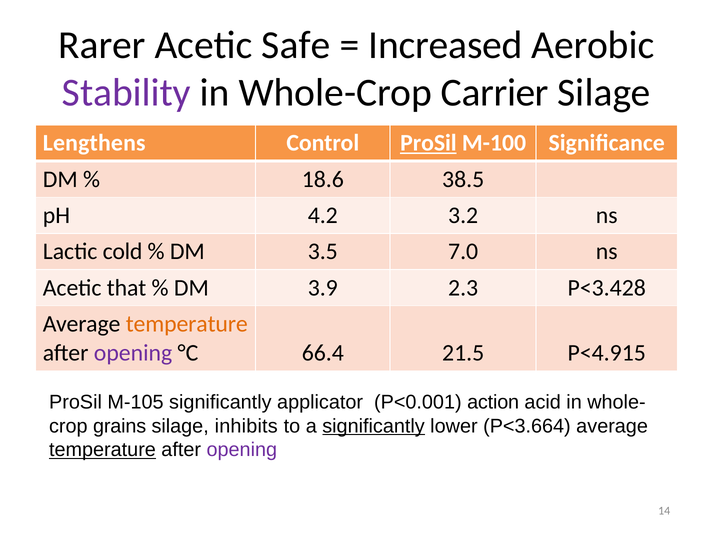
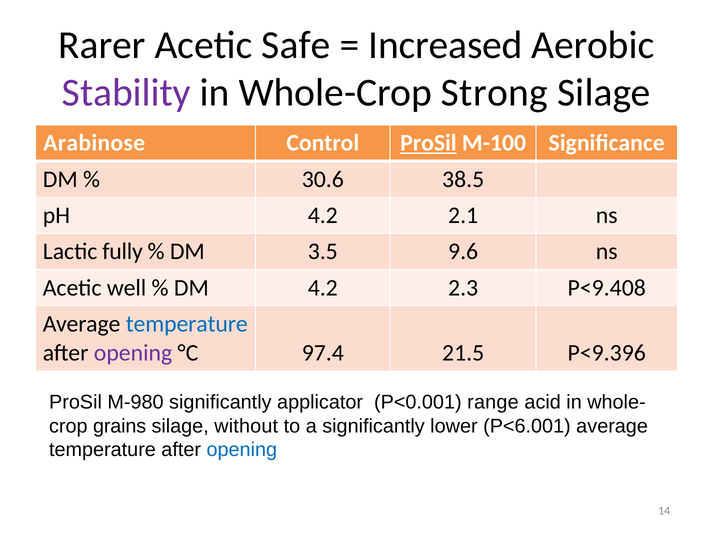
Carrier: Carrier -> Strong (494, 93)
Lengthens: Lengthens -> Arabinose (94, 143)
18.6: 18.6 -> 30.6 (323, 179)
3.2: 3.2 -> 2.1 (463, 215)
cold: cold -> fully (123, 252)
7.0: 7.0 -> 9.6 (463, 252)
that: that -> well (127, 288)
DM 3.9: 3.9 -> 4.2 (323, 288)
P<3.428: P<3.428 -> P<9.408 (607, 288)
temperature colour: orange -> blue (187, 324)
66.4: 66.4 -> 97.4 (323, 353)
P<4.915: P<4.915 -> P<9.396 (607, 353)
M-105: M-105 -> M-980 (136, 402)
action: action -> range (493, 402)
inhibits: inhibits -> without (246, 426)
significantly underline: present -> none (374, 426)
P<3.664: P<3.664 -> P<6.001 (527, 426)
temperature underline: present -> none (102, 450)
opening colour: purple -> blue (242, 450)
